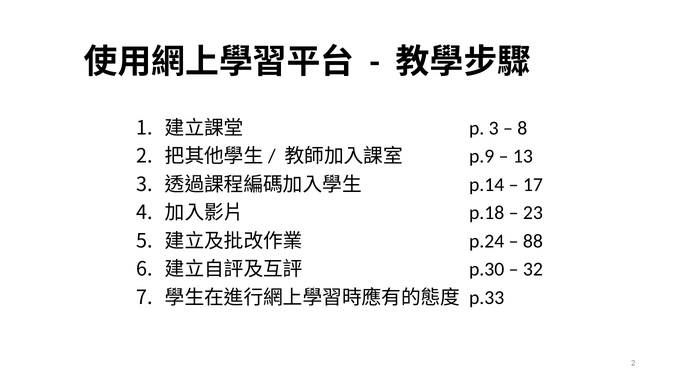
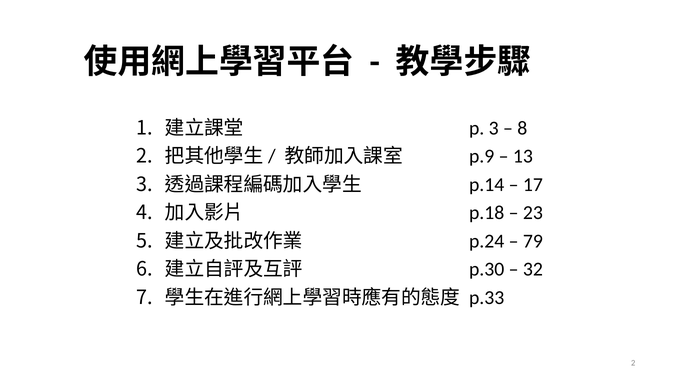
88: 88 -> 79 (533, 241)
